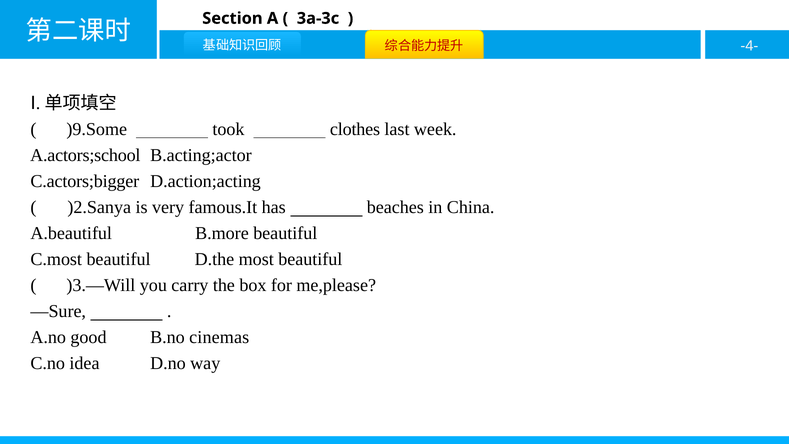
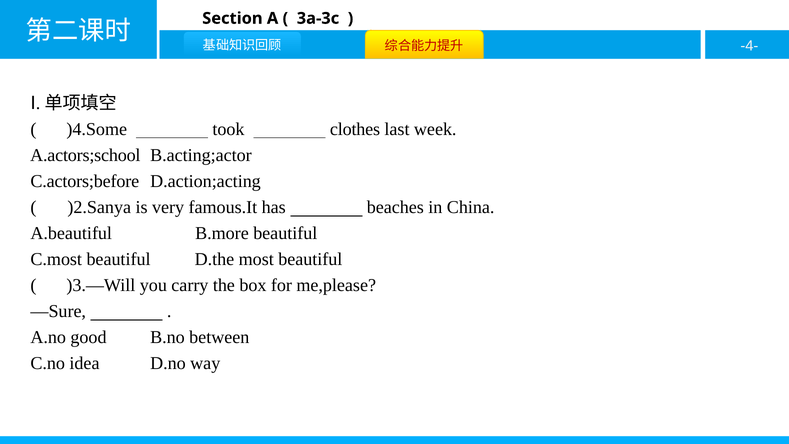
)9.Some: )9.Some -> )4.Some (97, 129)
C.actors;bigger: C.actors;bigger -> C.actors;before (85, 181)
cinemas: cinemas -> between (219, 337)
